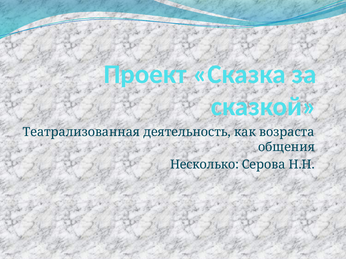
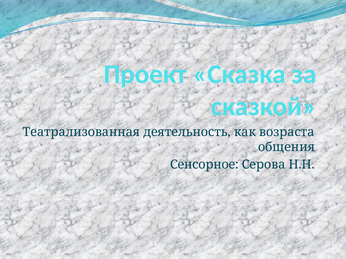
Несколько: Несколько -> Сенсорное (204, 165)
